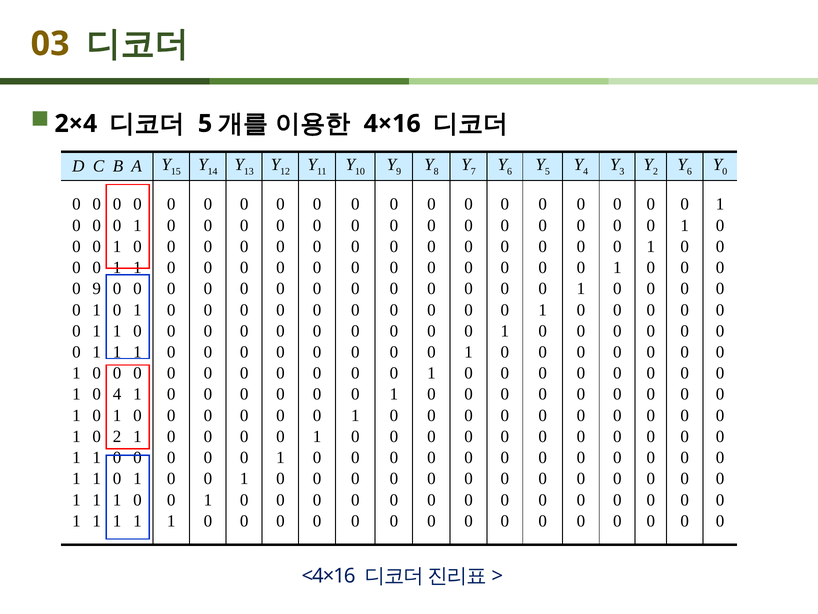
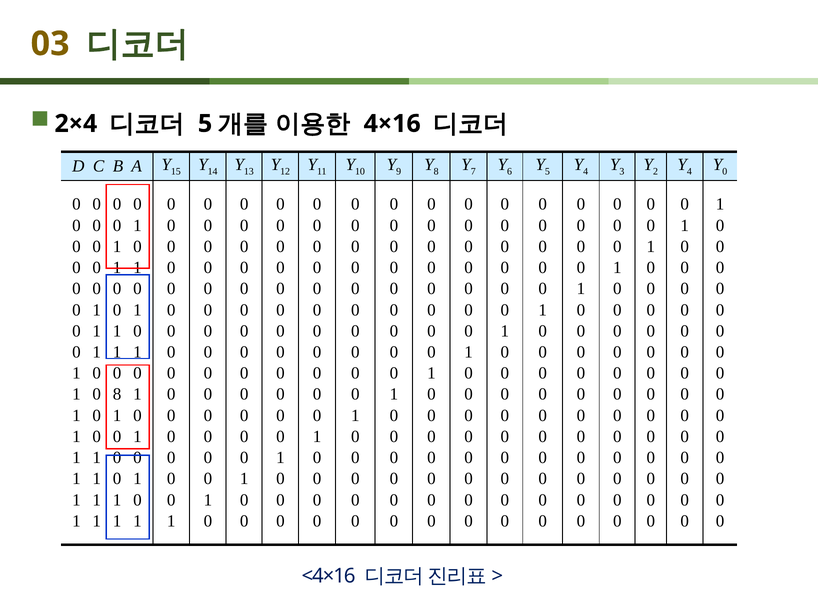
6: 6 -> 4 (689, 171)
9: 9 -> 0 (97, 289)
0 4: 4 -> 8 (117, 394)
2: 2 -> 0 (117, 436)
